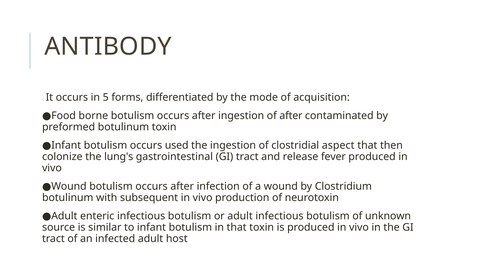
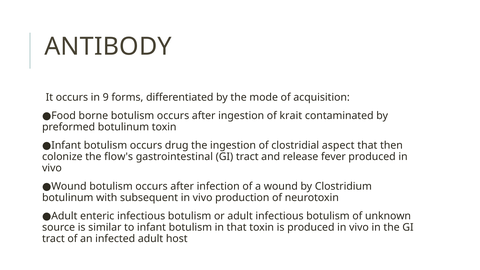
5: 5 -> 9 (106, 97)
of after: after -> krait (291, 116)
used: used -> drug (177, 145)
lung's: lung's -> flow's (119, 157)
